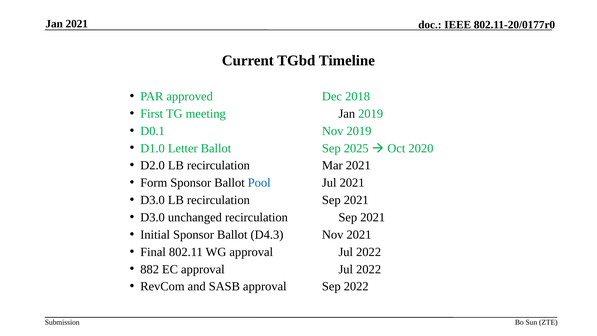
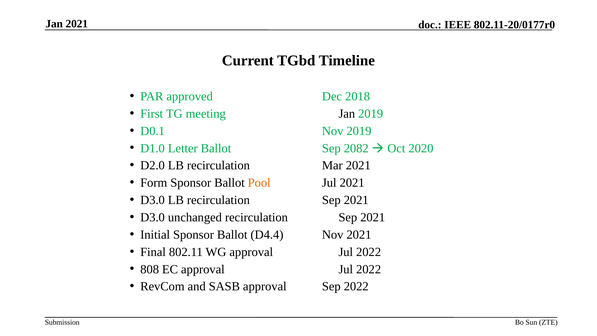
2025: 2025 -> 2082 (356, 148)
Pool colour: blue -> orange (259, 183)
D4.3: D4.3 -> D4.4 (267, 235)
882: 882 -> 808 (150, 269)
